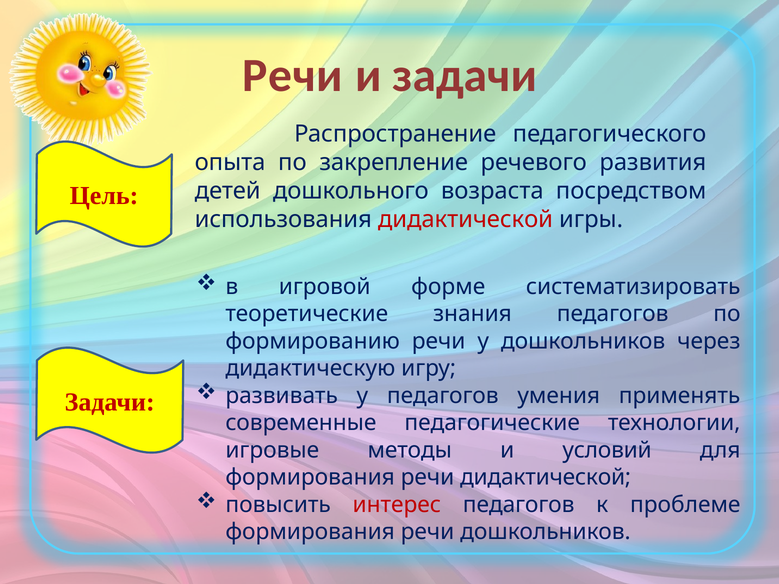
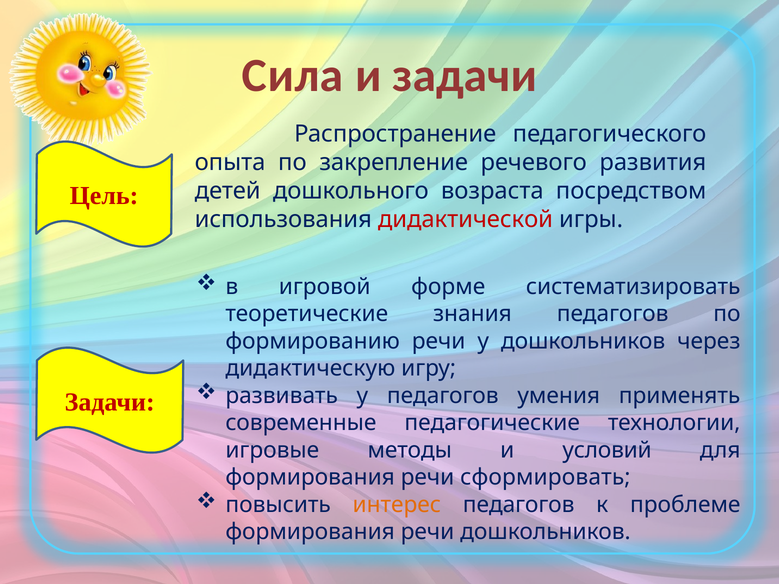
Речи: Речи -> Сила (293, 75)
речи дидактической: дидактической -> сформировать (545, 478)
интерес colour: red -> orange (397, 505)
